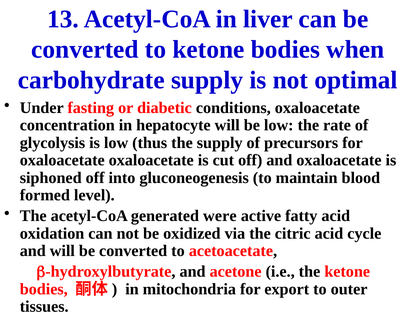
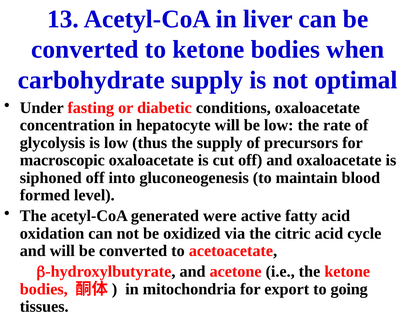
oxaloacetate: oxaloacetate -> macroscopic (62, 160)
outer: outer -> going (349, 289)
